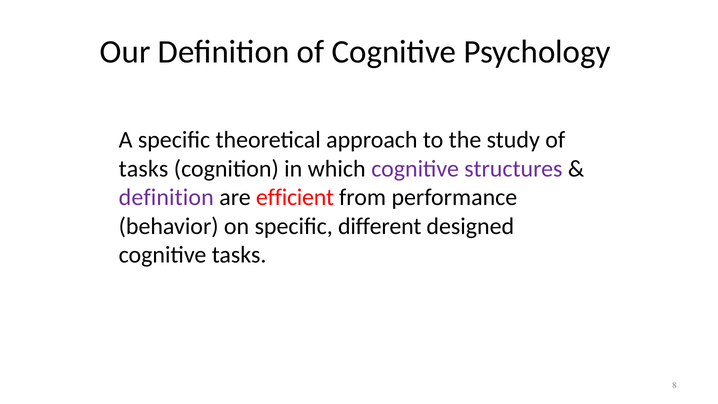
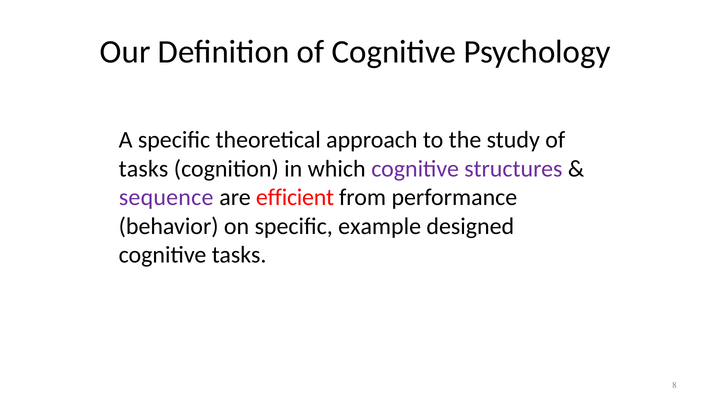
definition: definition -> sequence (166, 197)
different: different -> example (380, 226)
